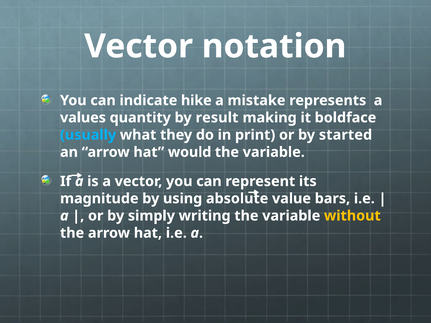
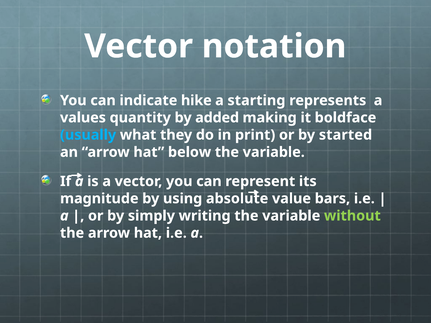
mistake: mistake -> starting (256, 101)
result: result -> added (217, 118)
would: would -> below (190, 152)
without colour: yellow -> light green (352, 216)
